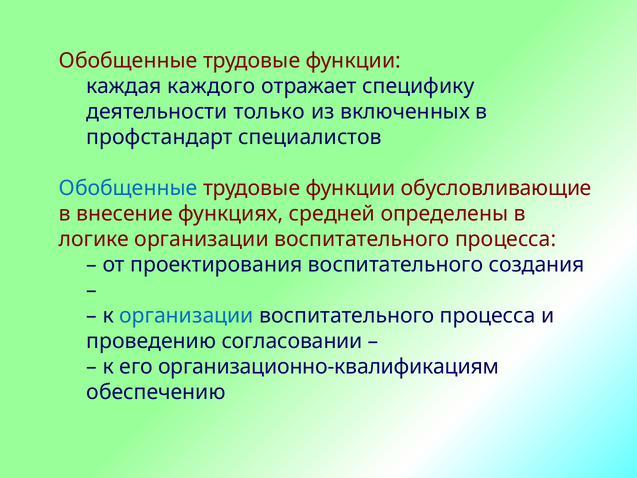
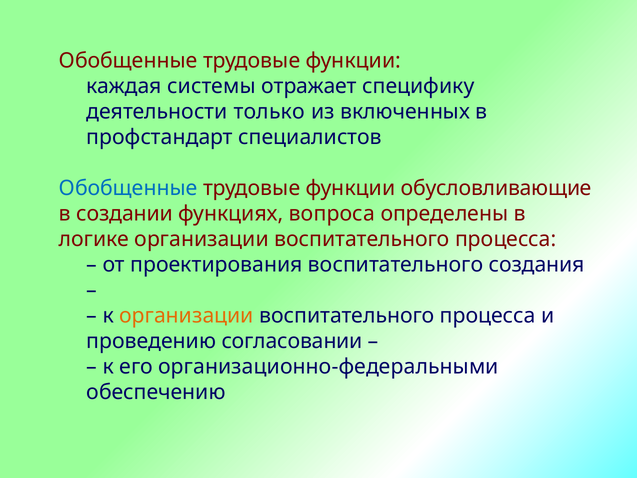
каждого: каждого -> системы (211, 86)
внесение: внесение -> создании (125, 213)
средней: средней -> вопроса (332, 213)
организации colour: blue -> orange (187, 315)
организационно-квалификациям: организационно-квалификациям -> организационно-федеральными (328, 366)
